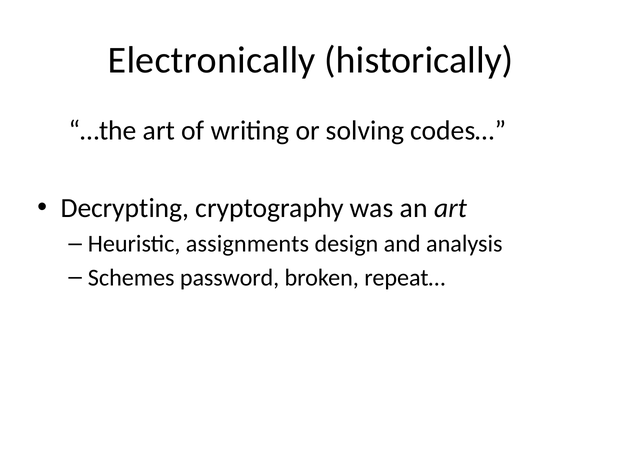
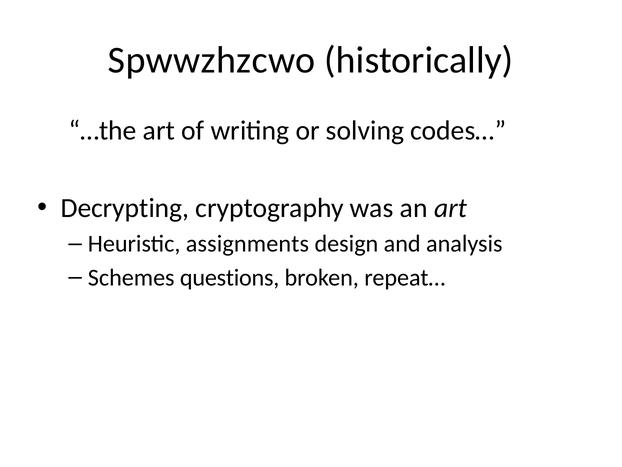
Electronically: Electronically -> Spwwzhzcwo (212, 60)
password: password -> questions (230, 278)
